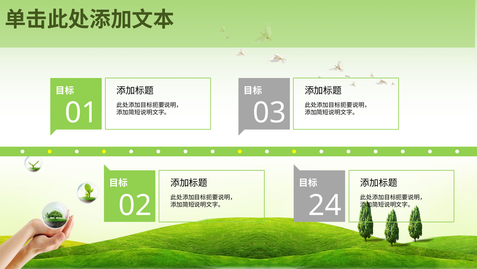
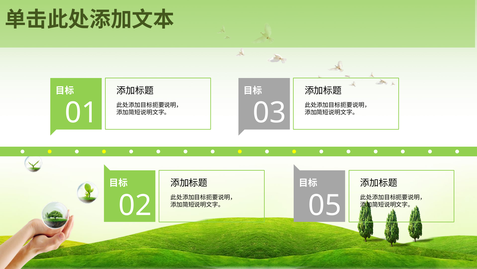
24: 24 -> 05 (325, 205)
